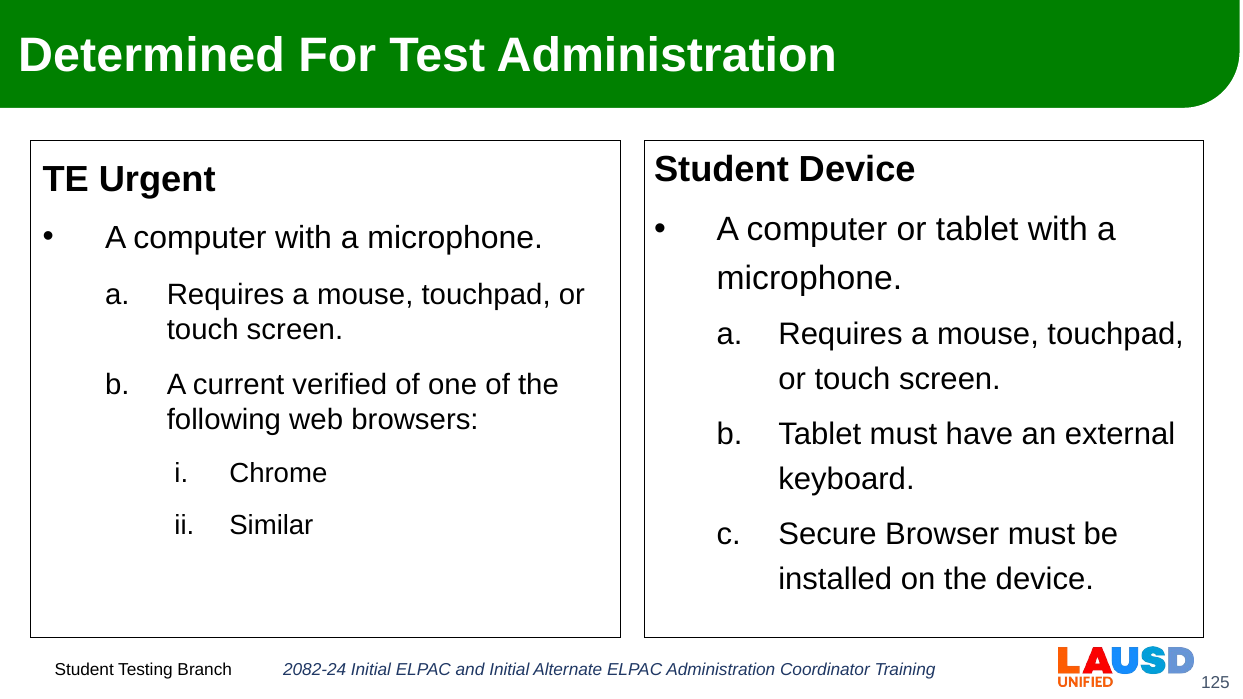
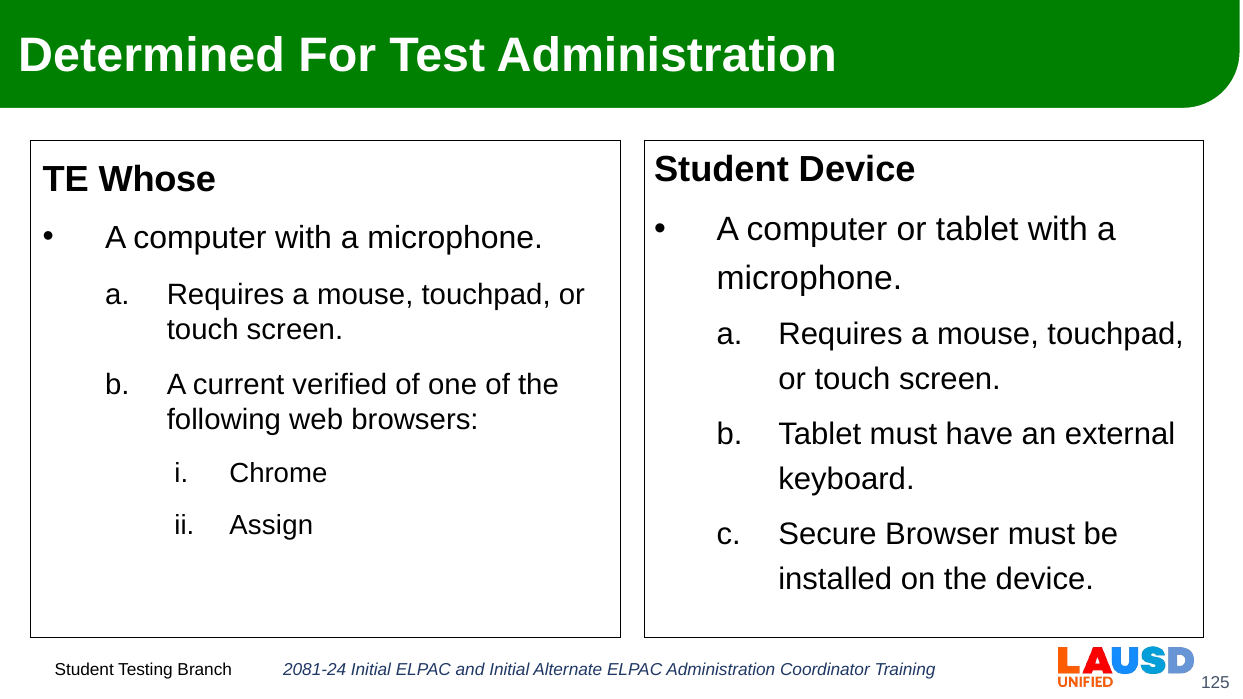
Urgent: Urgent -> Whose (157, 180)
Similar: Similar -> Assign (271, 525)
2082-24: 2082-24 -> 2081-24 (315, 670)
